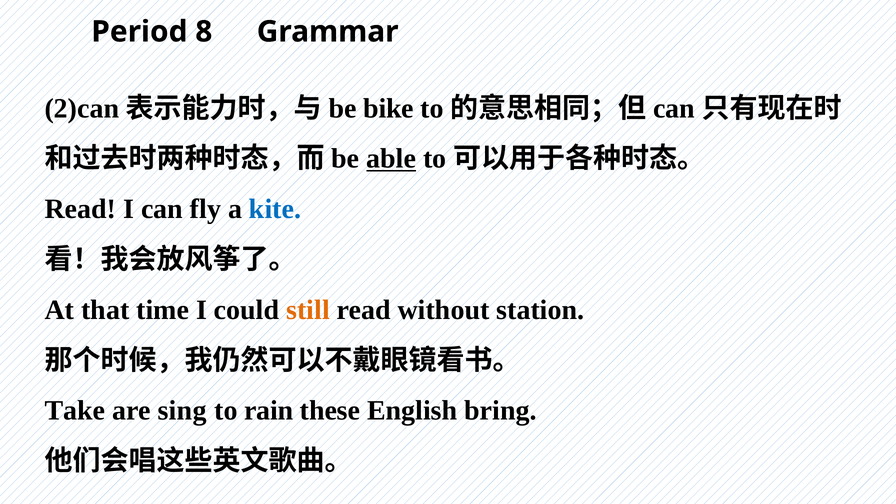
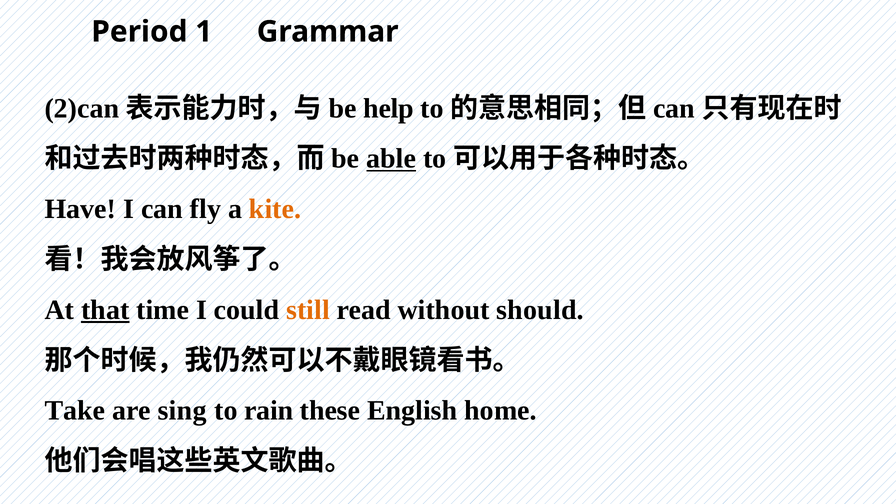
8: 8 -> 1 (204, 32)
bike: bike -> help (389, 108)
Read: Read -> Have (80, 209)
kite colour: blue -> orange (275, 209)
that underline: none -> present (105, 310)
station: station -> should (540, 310)
bring: bring -> home (501, 411)
